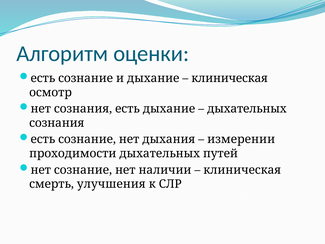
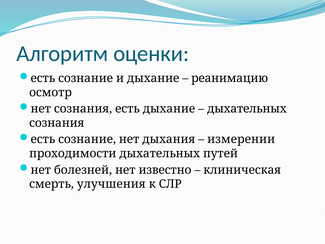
клиническая: клиническая -> реанимацию (230, 78)
нет сознание: сознание -> болезней (83, 170)
наличии: наличии -> известно (165, 170)
